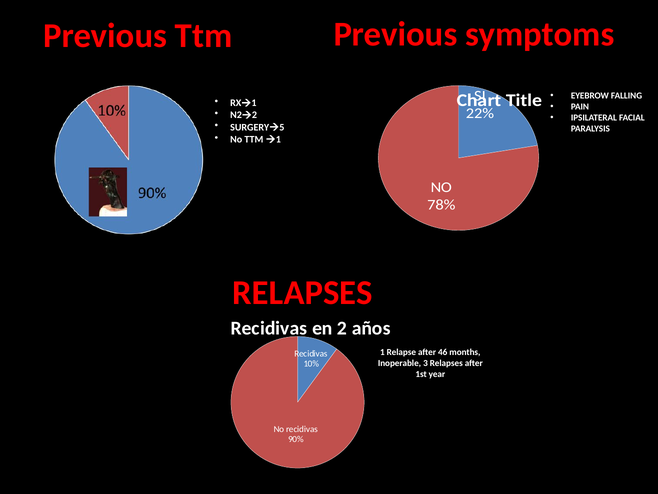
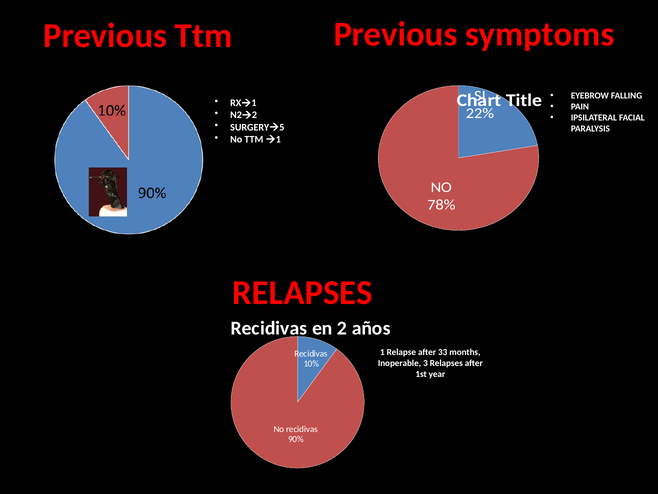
46: 46 -> 33 (443, 352)
